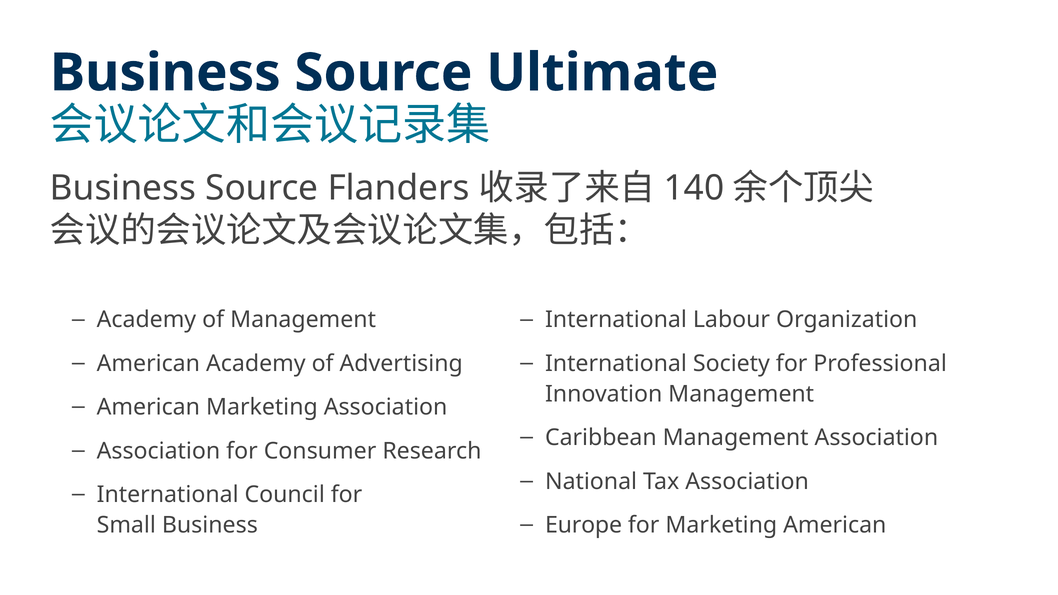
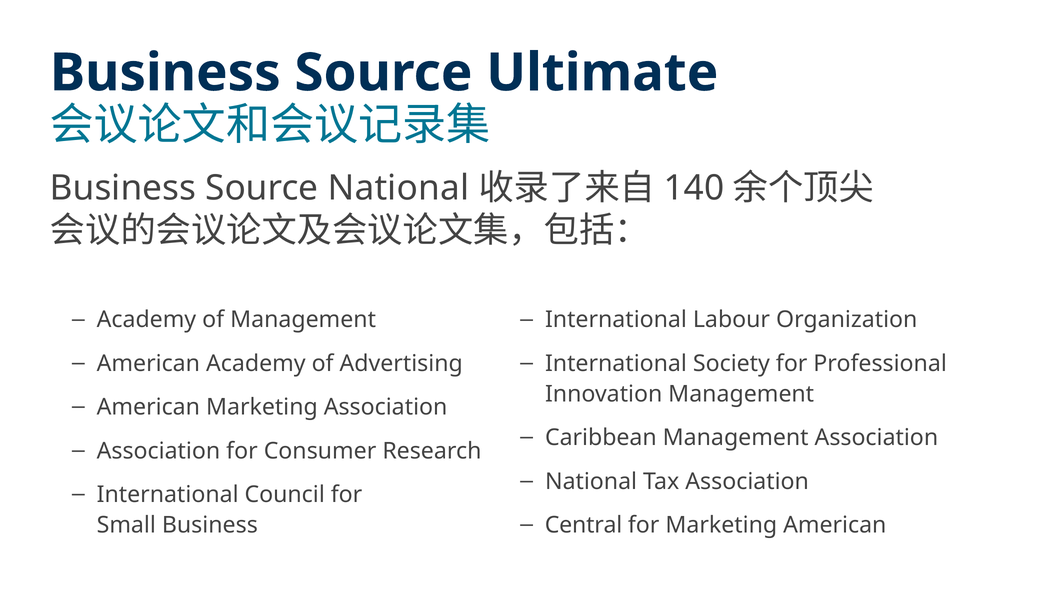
Source Flanders: Flanders -> National (398, 188)
Europe: Europe -> Central (584, 525)
